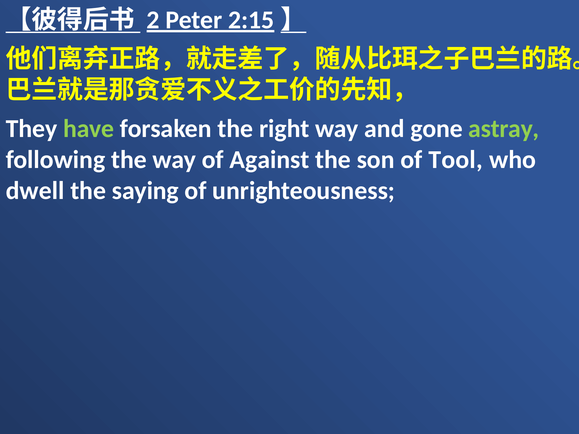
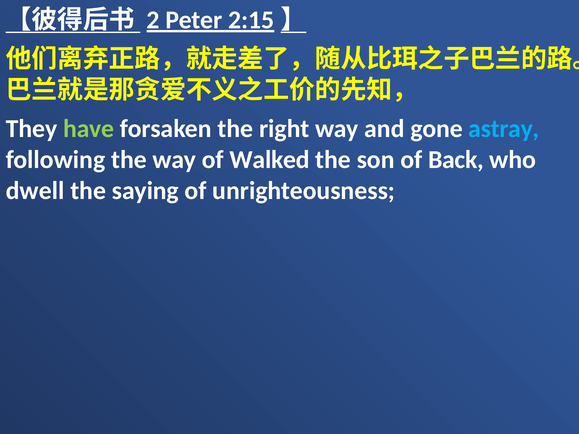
astray colour: light green -> light blue (504, 129)
Against: Against -> Walked (270, 160)
Tool: Tool -> Back (456, 160)
